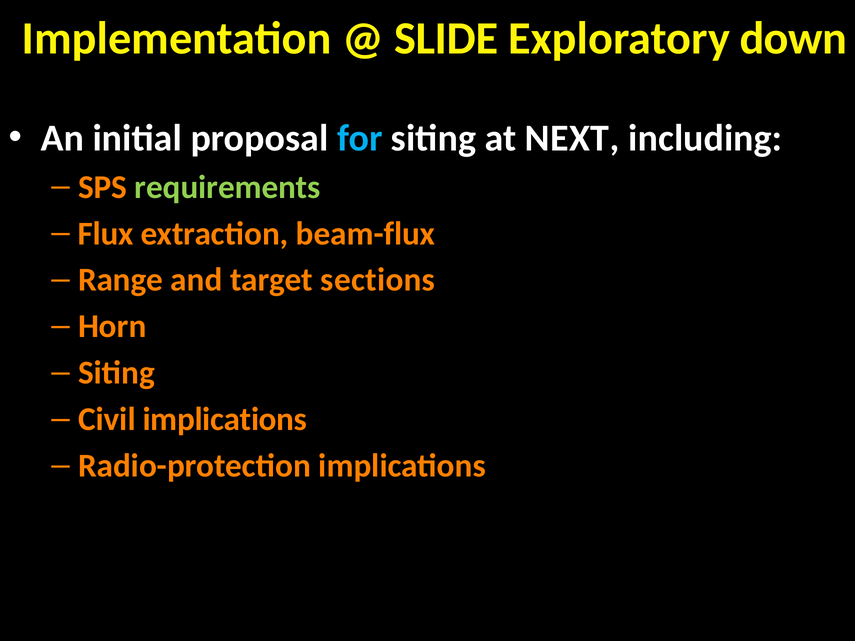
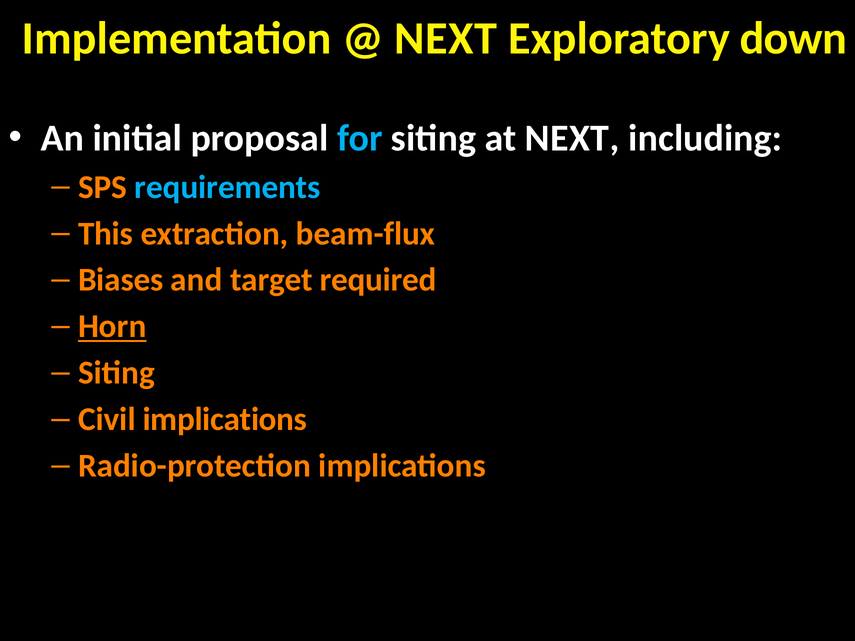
SLIDE: SLIDE -> NEXT (446, 38)
requirements colour: light green -> light blue (228, 187)
Flux: Flux -> This (106, 234)
Range: Range -> Biases (121, 280)
sections: sections -> required (378, 280)
Horn underline: none -> present (112, 327)
